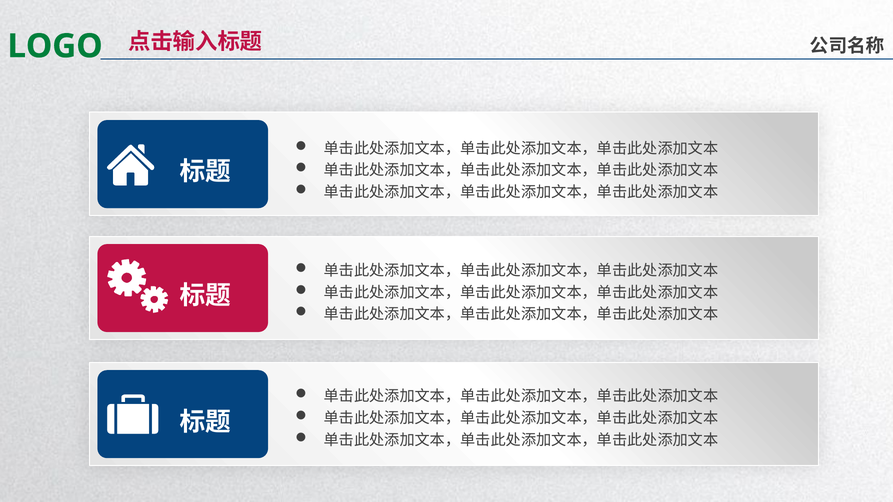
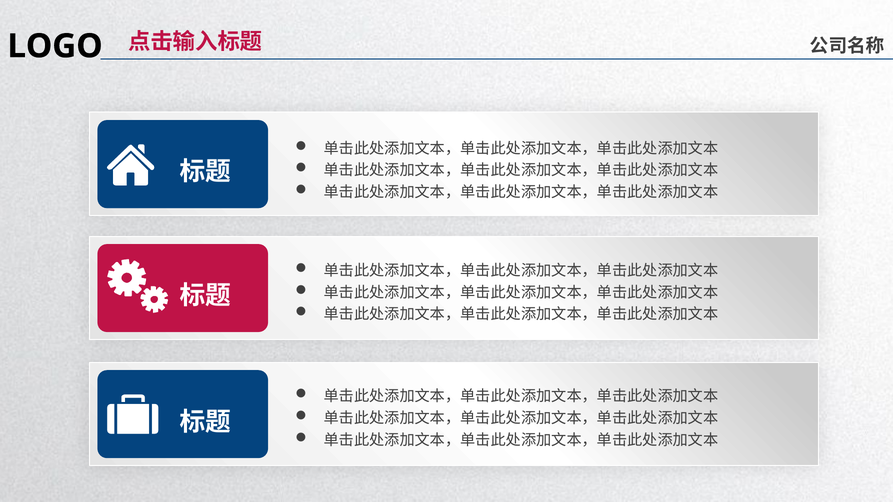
LOGO colour: green -> black (55, 46)
